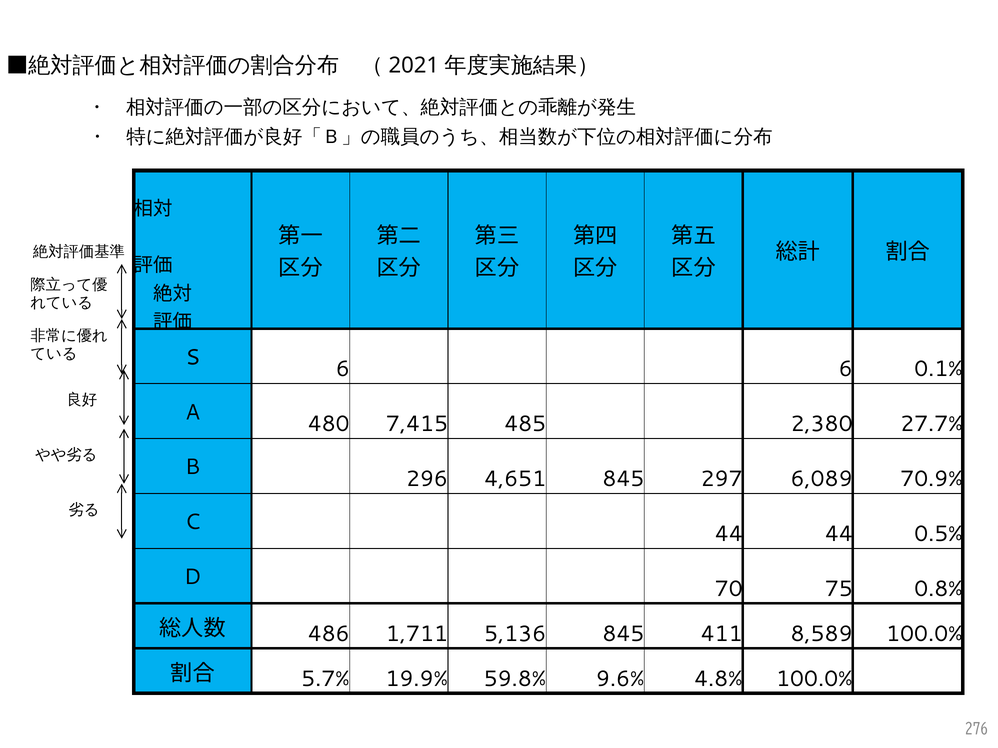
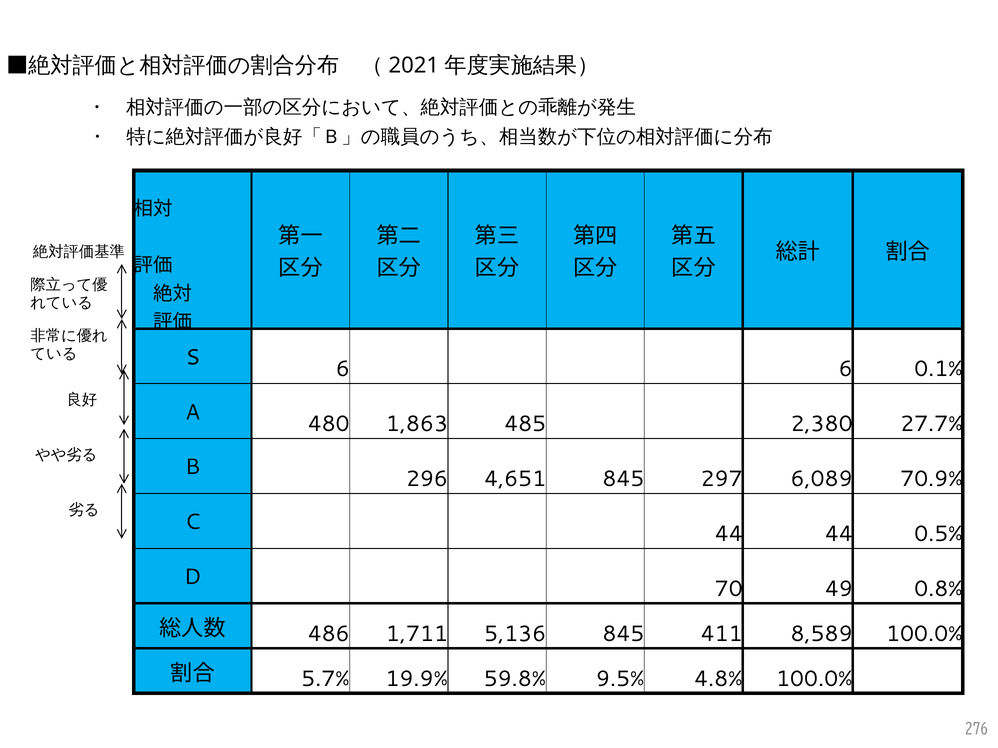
7,415: 7,415 -> 1,863 (417, 424)
75: 75 -> 49 (839, 589)
9.6%: 9.6% -> 9.5% (620, 679)
